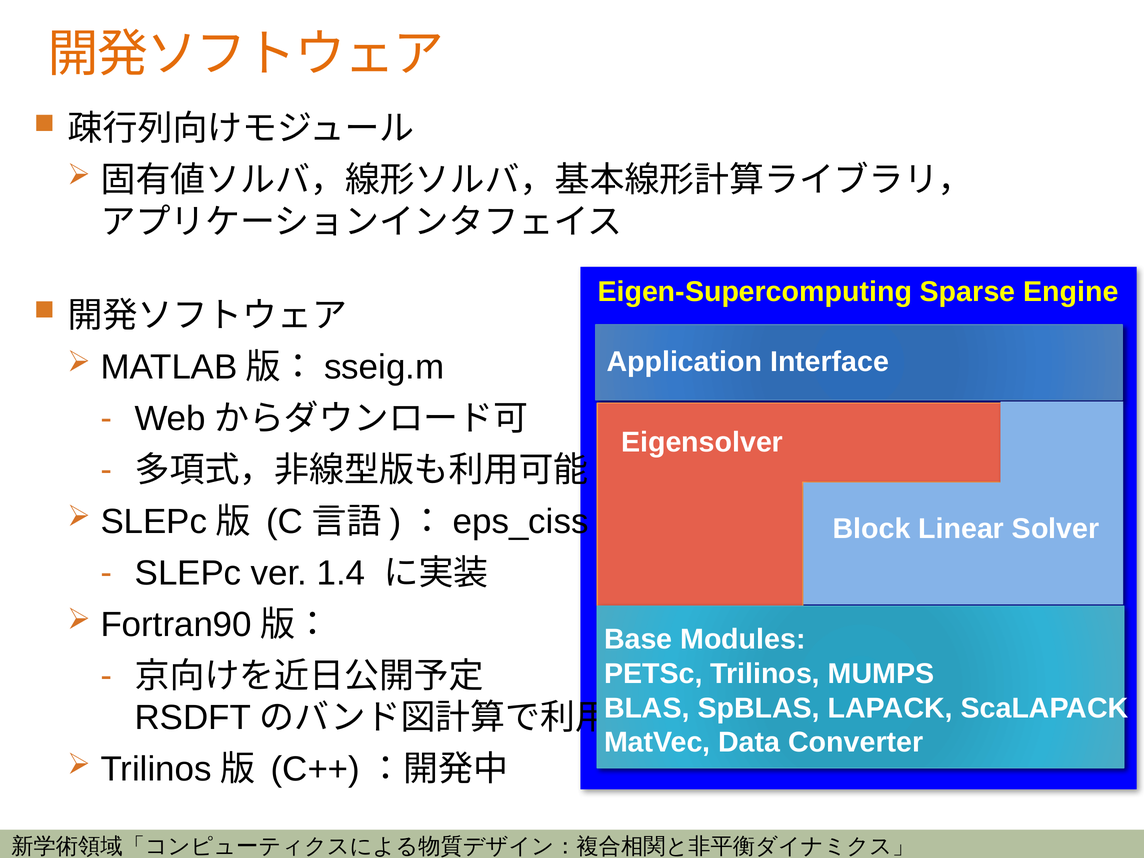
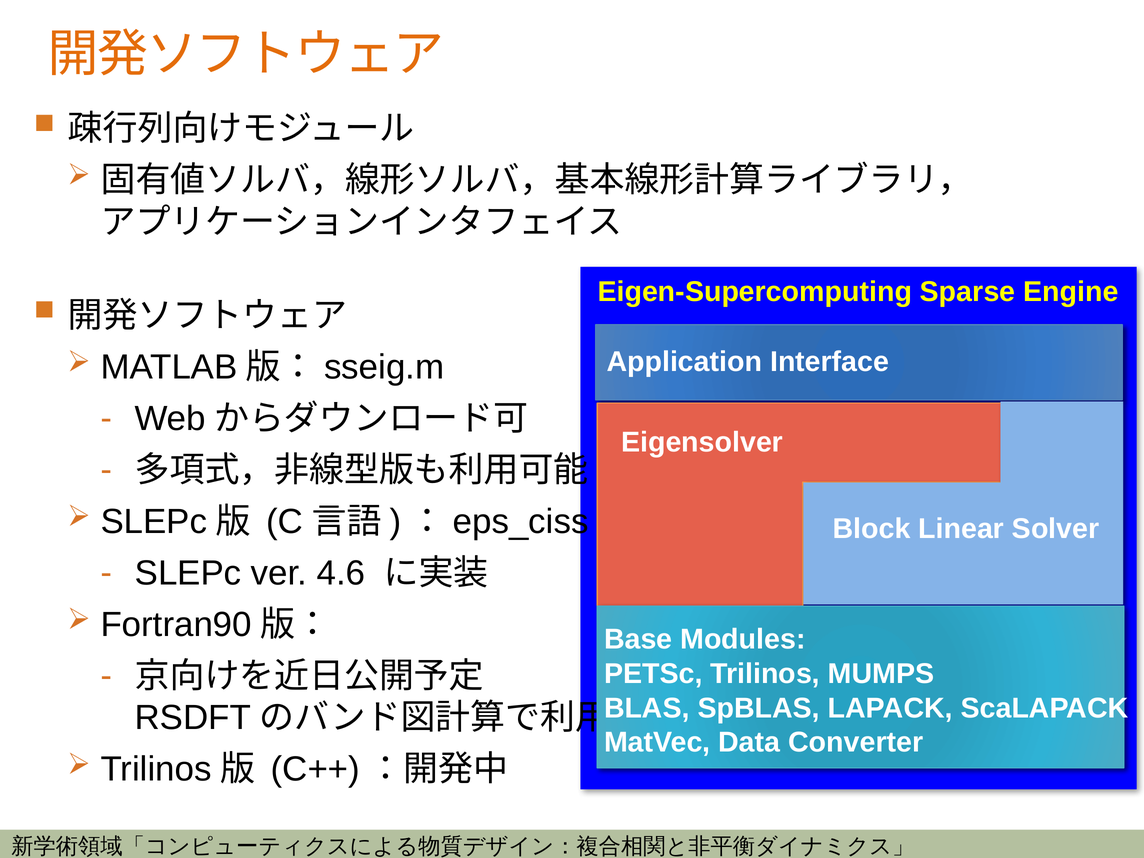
1.4: 1.4 -> 4.6 (341, 573)
